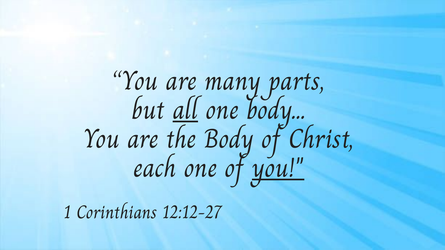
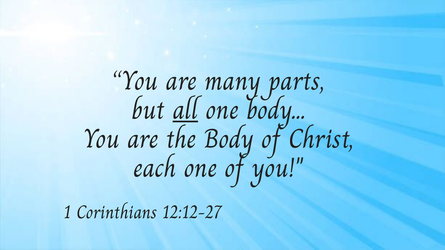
you underline: present -> none (278, 168)
